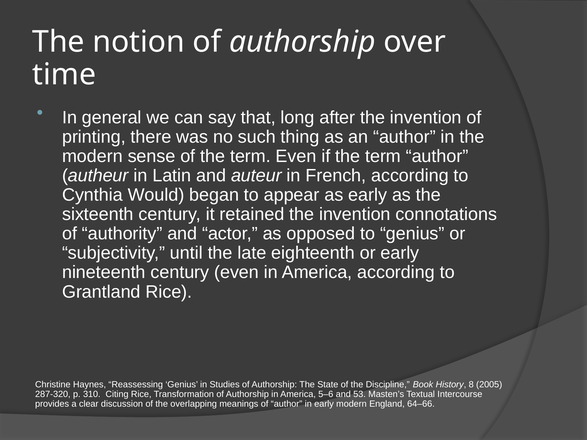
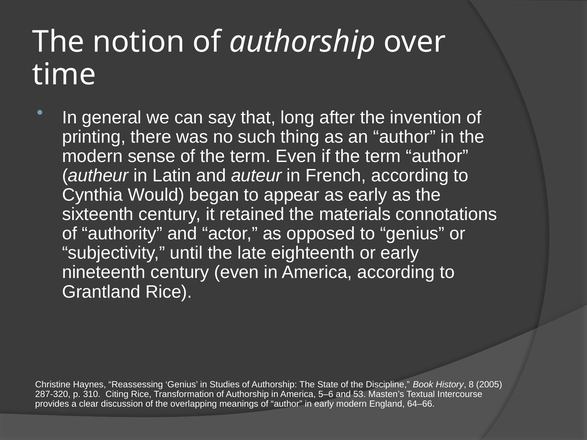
retained the invention: invention -> materials (355, 214)
